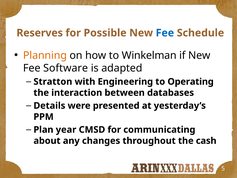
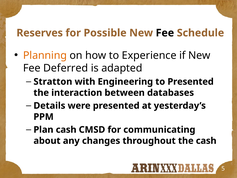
Fee colour: blue -> black (165, 33)
Winkelman: Winkelman -> Experience (149, 55)
Software: Software -> Deferred (66, 68)
to Operating: Operating -> Presented (191, 82)
Plan year: year -> cash (66, 130)
